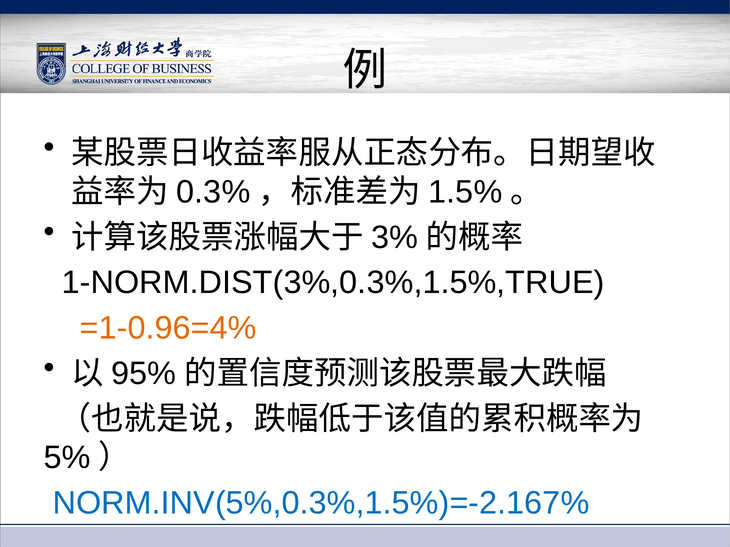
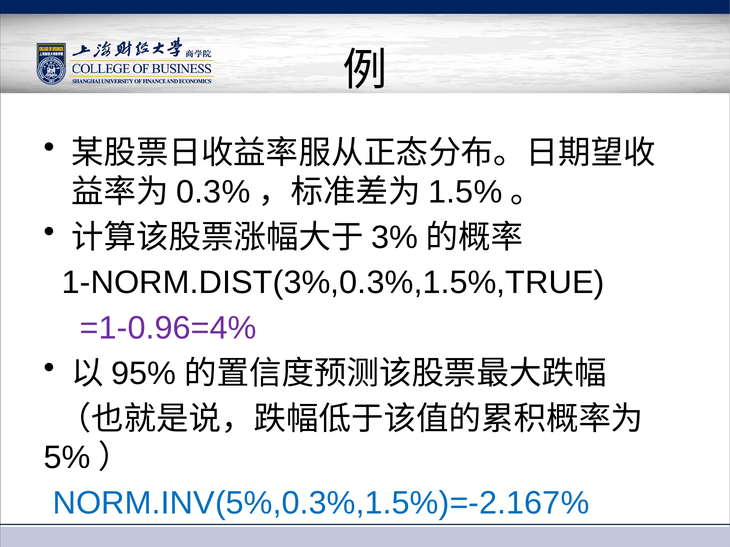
=1-0.96=4% colour: orange -> purple (168, 328)
